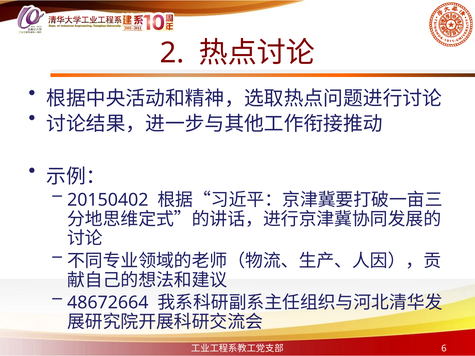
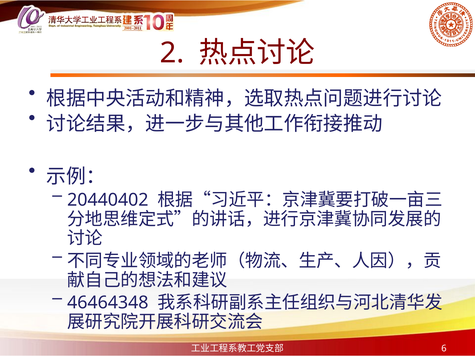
20150402: 20150402 -> 20440402 (108, 200)
48672664: 48672664 -> 46464348 (108, 303)
